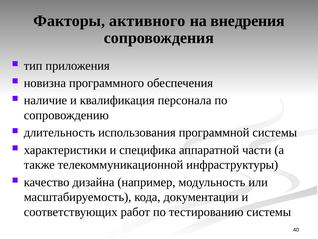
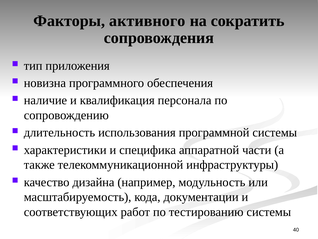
внедрения: внедрения -> сократить (248, 21)
